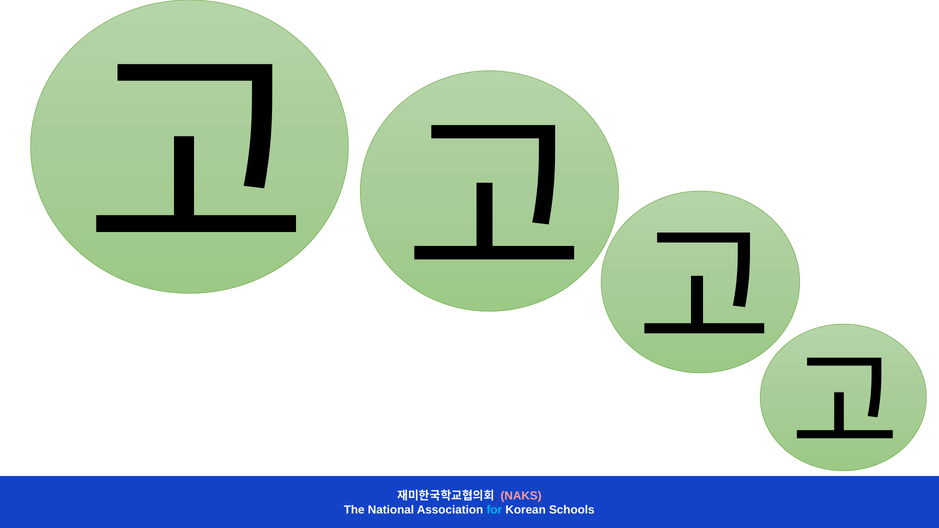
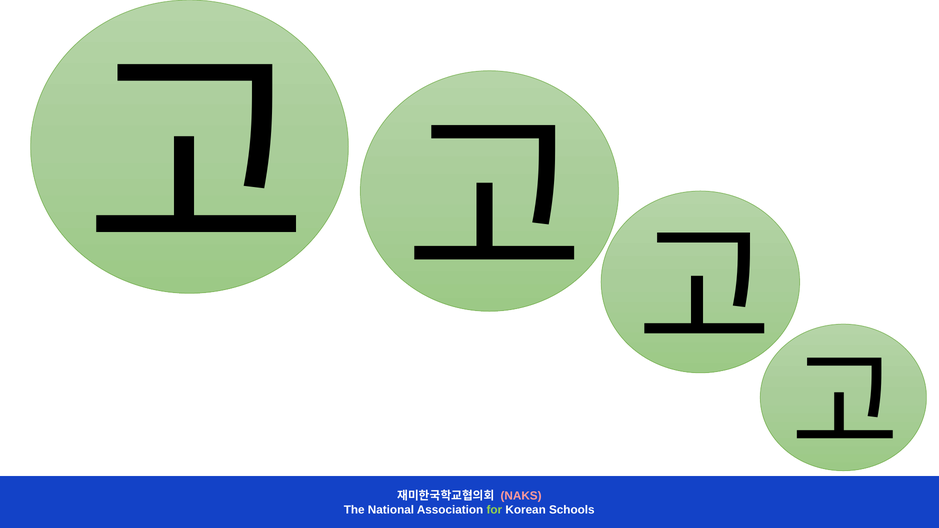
for colour: light blue -> light green (494, 510)
